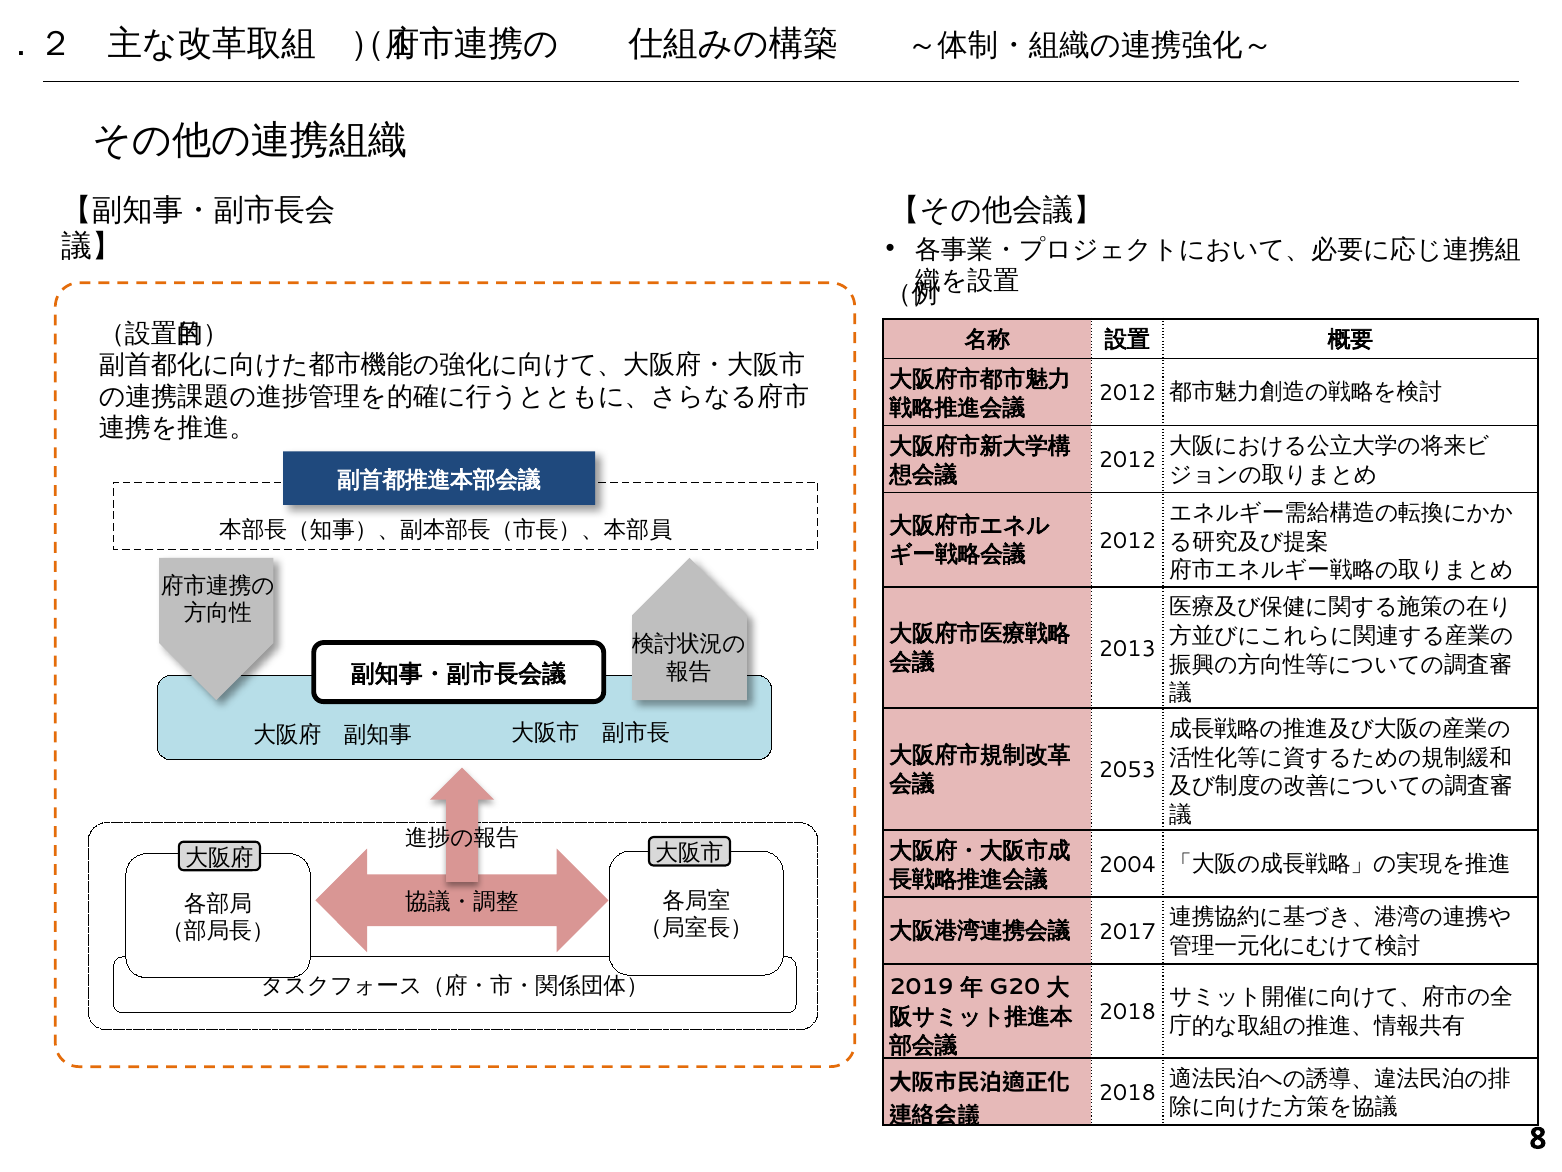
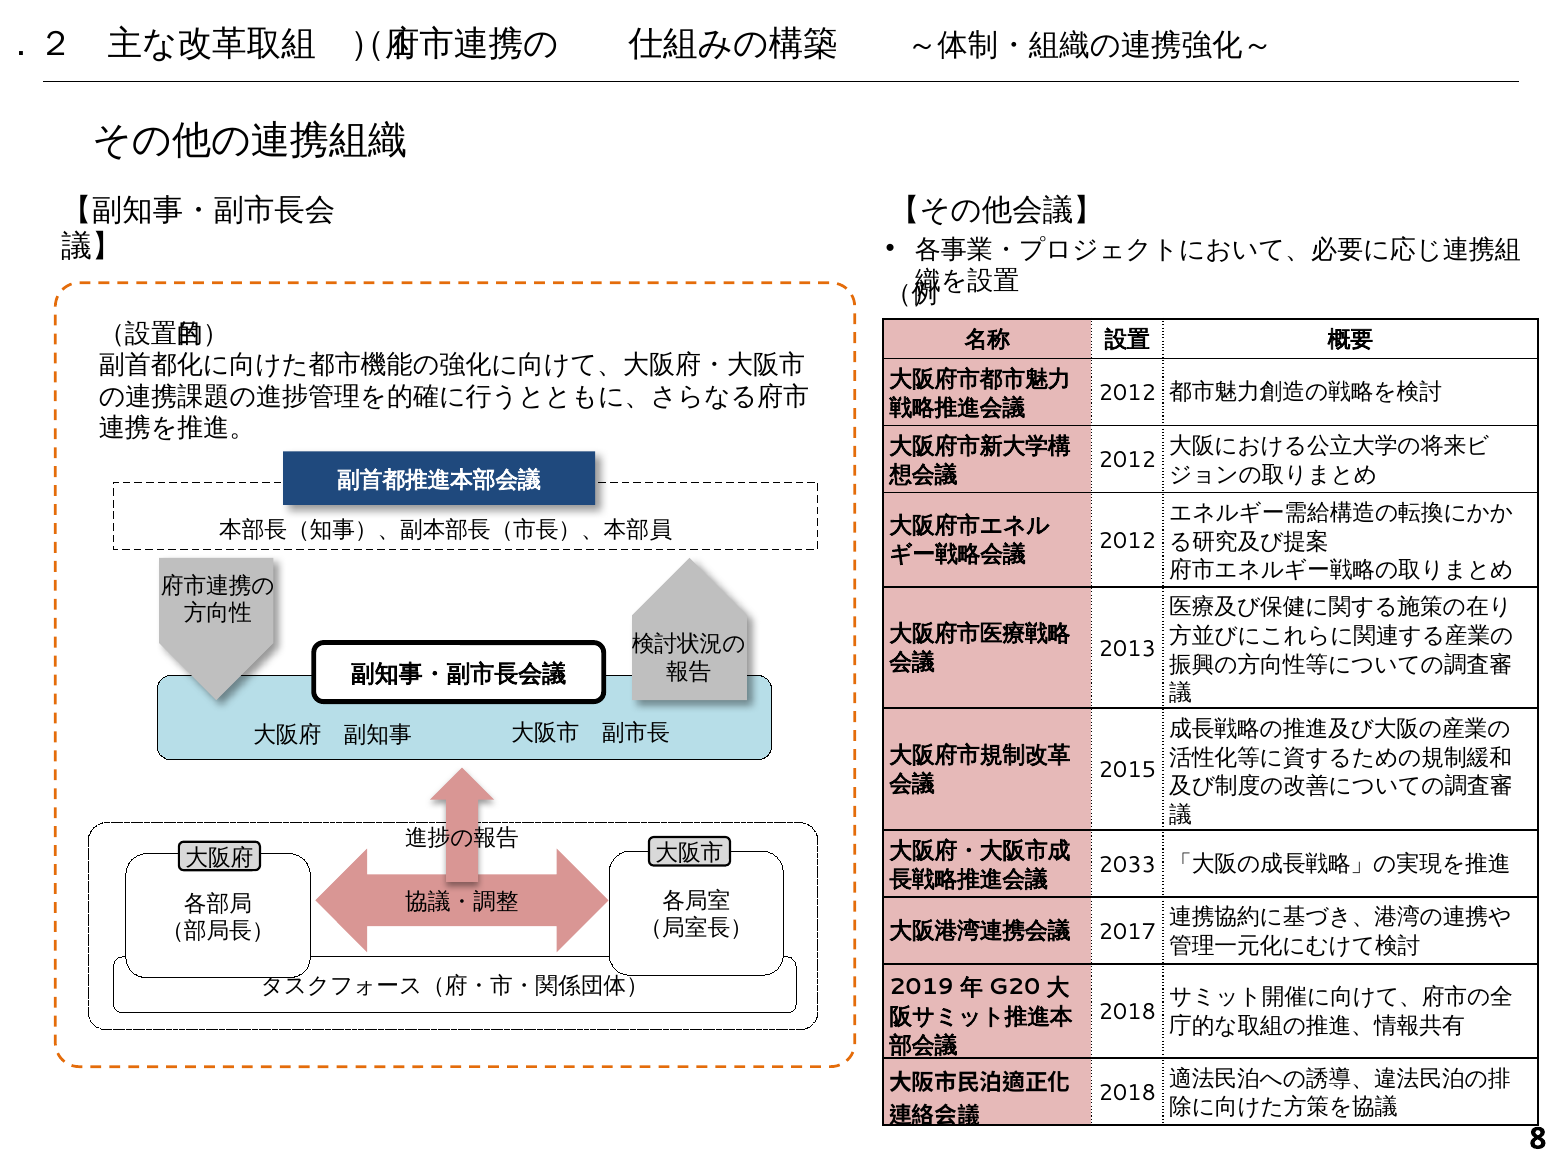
2053: 2053 -> 2015 (1127, 770)
2004: 2004 -> 2033 (1127, 864)
